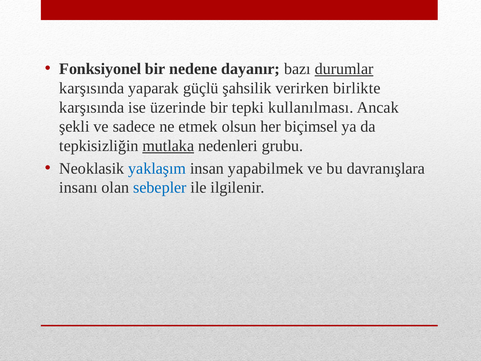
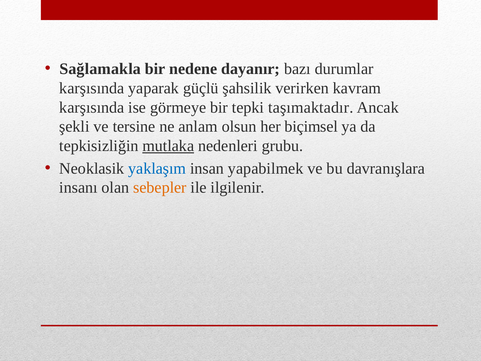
Fonksiyonel: Fonksiyonel -> Sağlamakla (100, 69)
durumlar underline: present -> none (344, 69)
birlikte: birlikte -> kavram (357, 88)
üzerinde: üzerinde -> görmeye (178, 107)
kullanılması: kullanılması -> taşımaktadır (311, 107)
sadece: sadece -> tersine (134, 127)
etmek: etmek -> anlam (198, 127)
sebepler colour: blue -> orange (160, 188)
